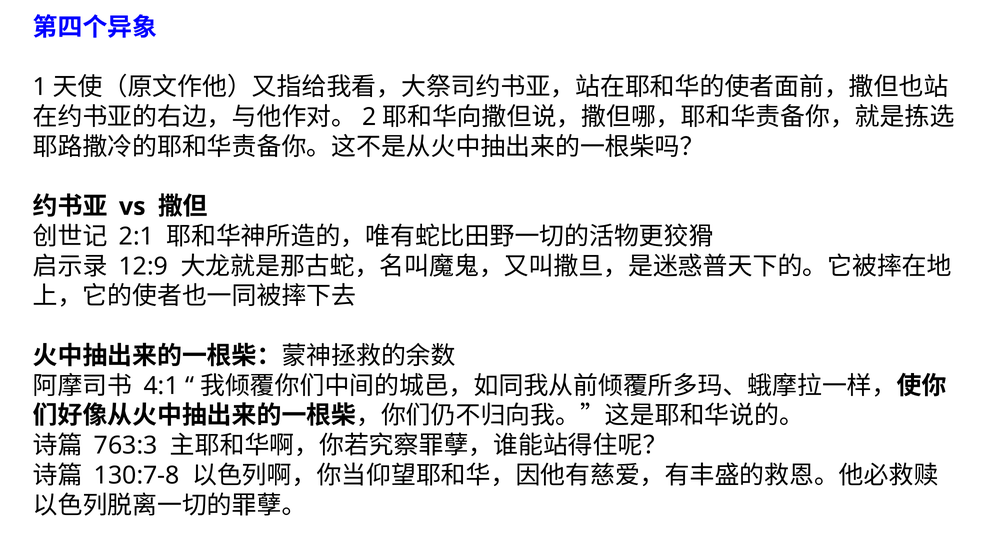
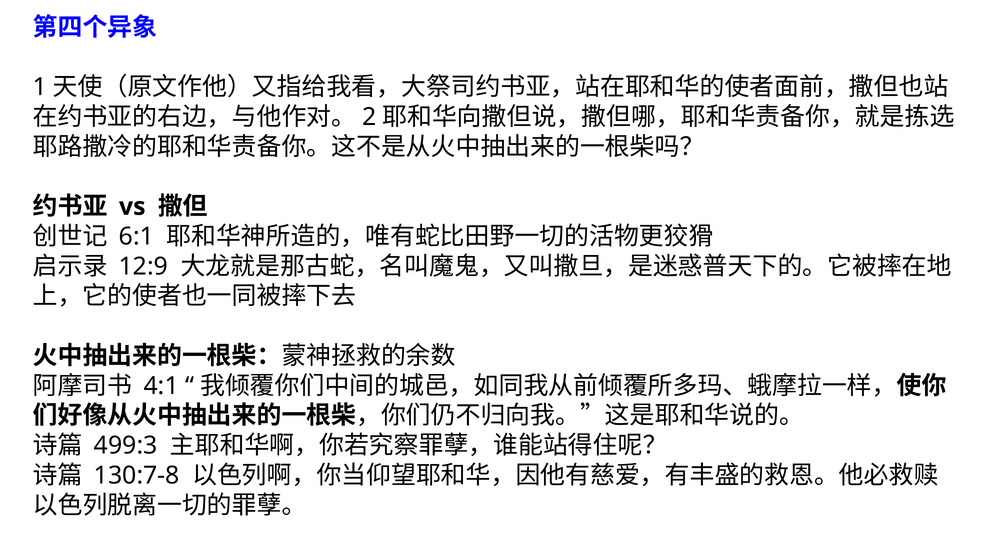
2:1: 2:1 -> 6:1 (136, 236)
763:3: 763:3 -> 499:3 (126, 445)
